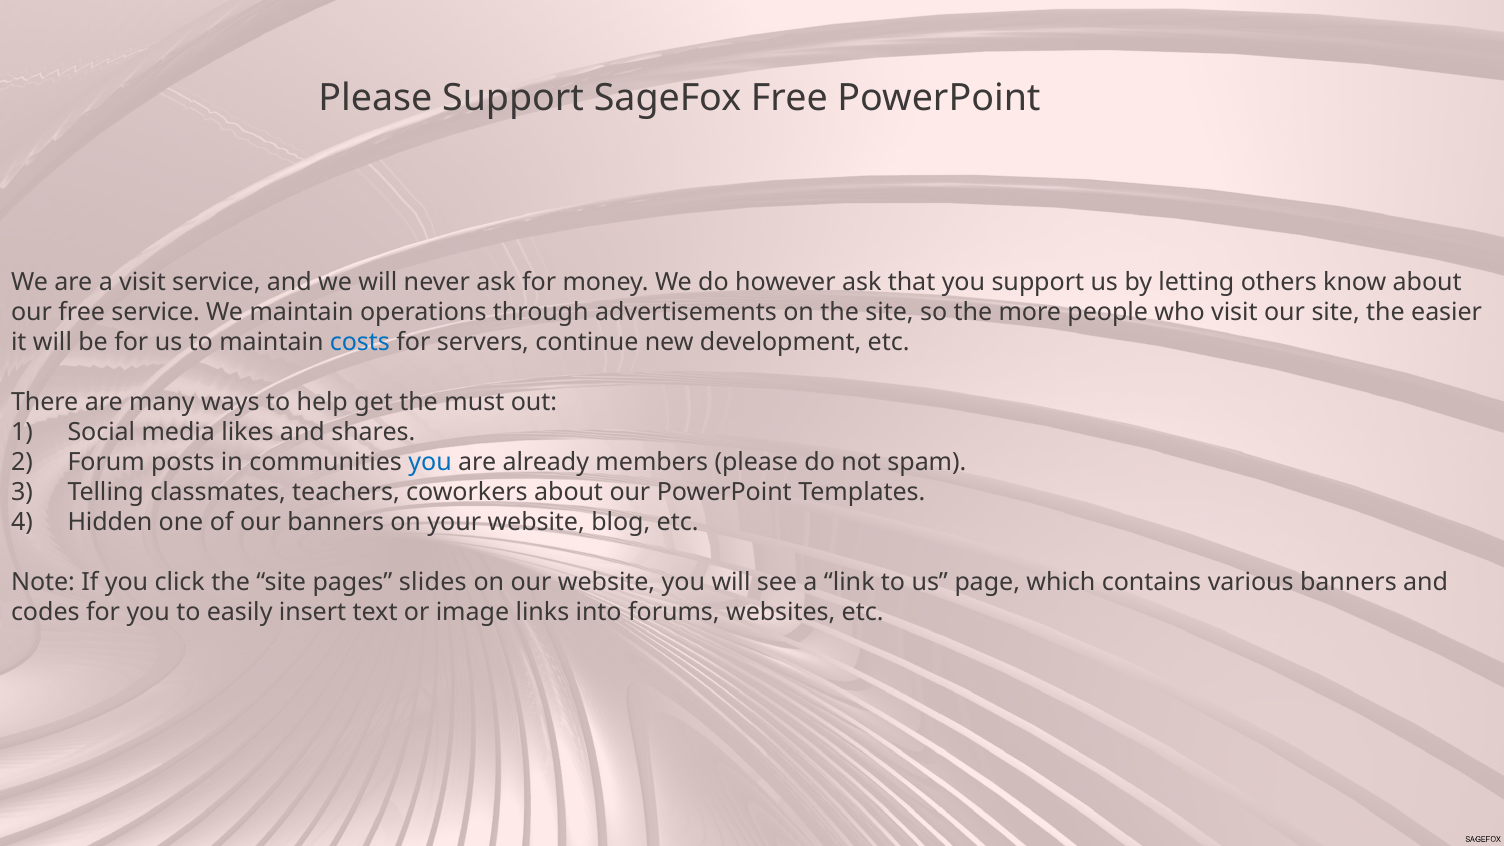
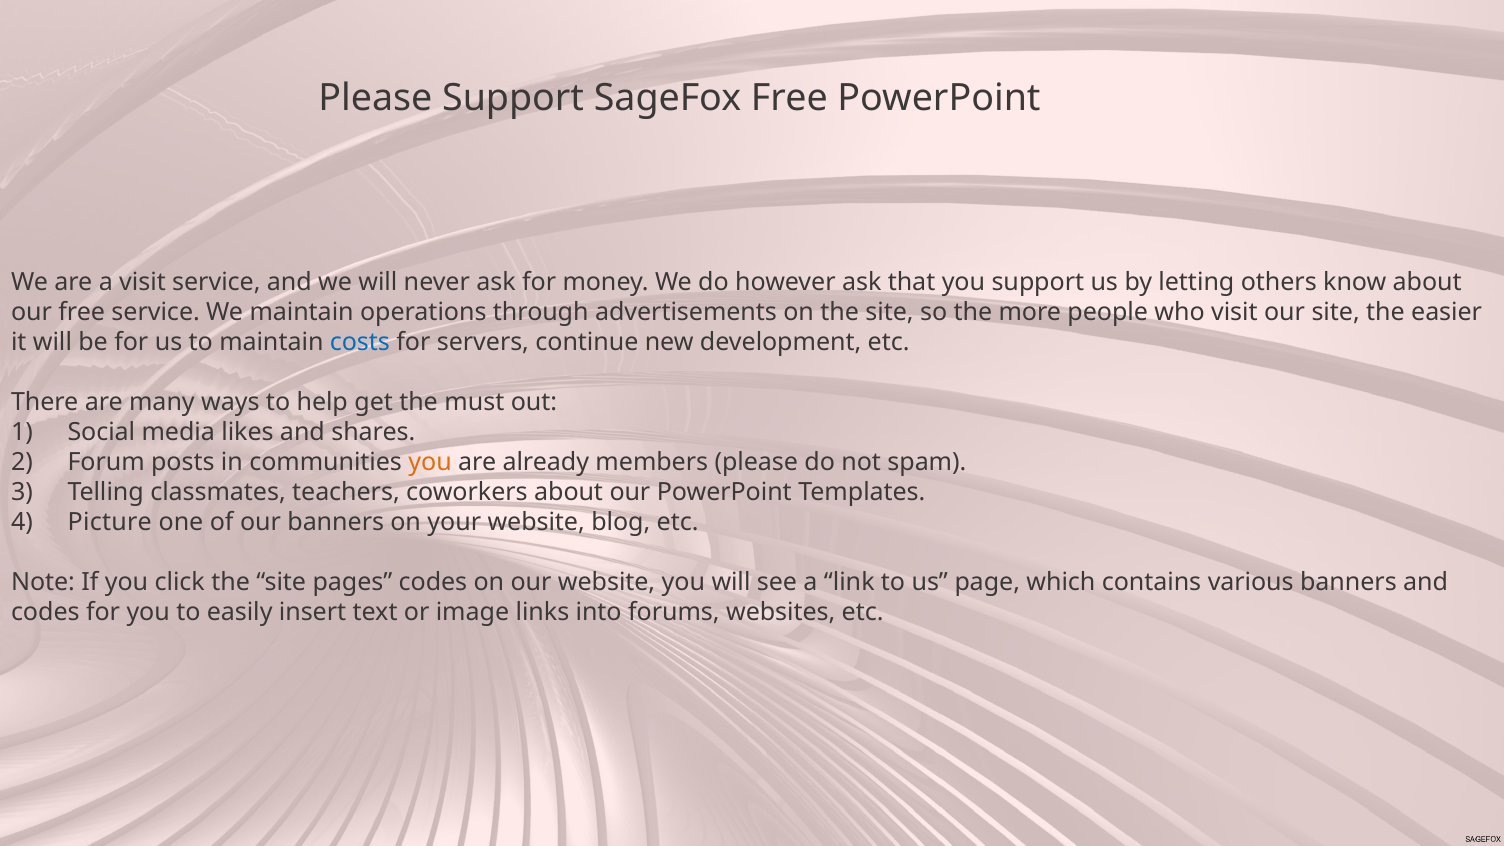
you colour: blue -> orange (430, 462)
Hidden: Hidden -> Picture (110, 522)
pages slides: slides -> codes (433, 583)
